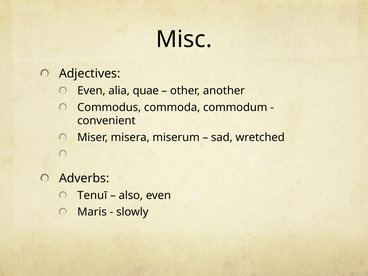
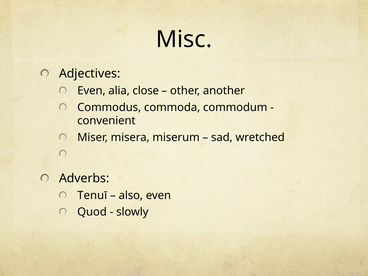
quae: quae -> close (146, 91)
Maris: Maris -> Quod (92, 212)
